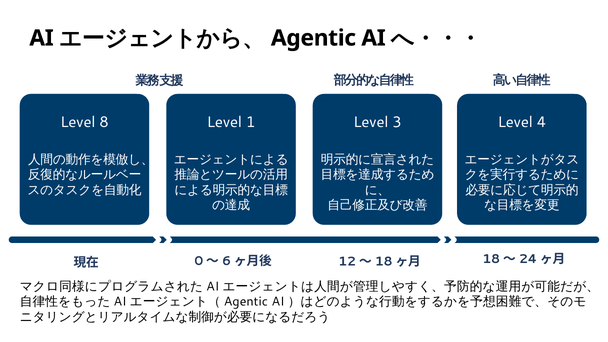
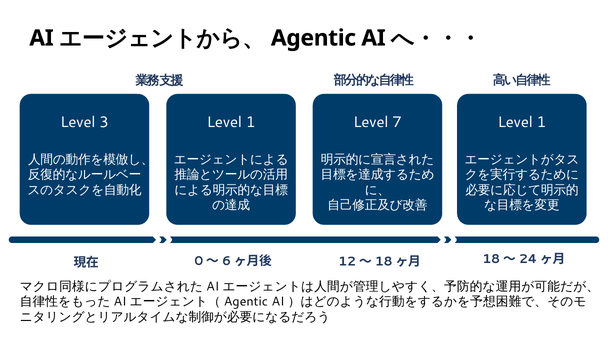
8: 8 -> 3 (104, 122)
3: 3 -> 7 (397, 122)
4: 4 -> 1 (541, 122)
